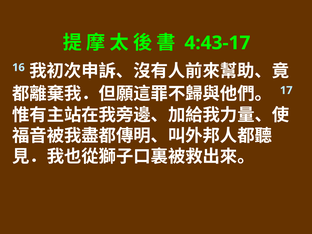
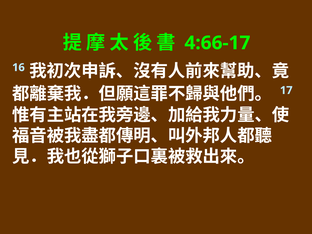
4:43-17: 4:43-17 -> 4:66-17 (217, 43)
